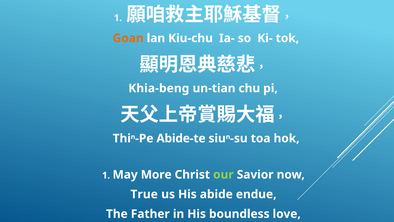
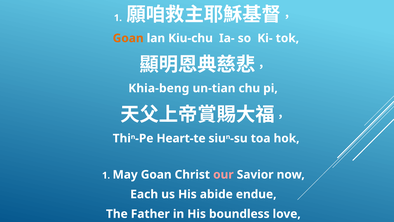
Abide-te: Abide-te -> Heart-te (181, 138)
May More: More -> Goan (156, 174)
our colour: light green -> pink (223, 174)
True: True -> Each (144, 194)
